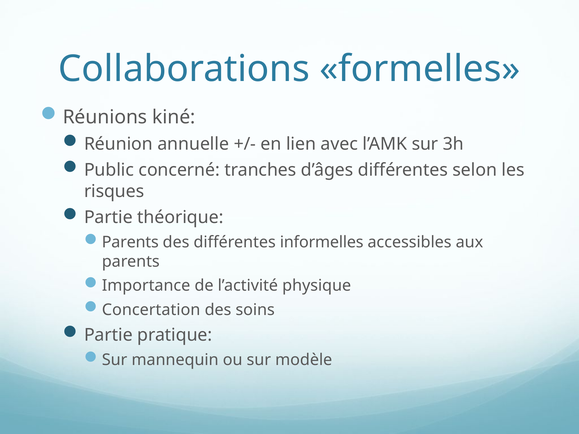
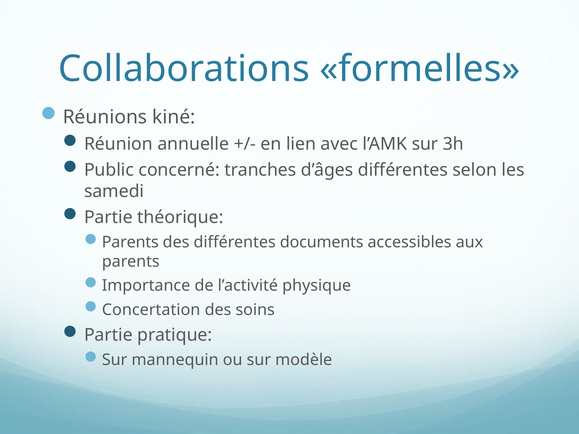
risques: risques -> samedi (114, 191)
informelles: informelles -> documents (322, 242)
